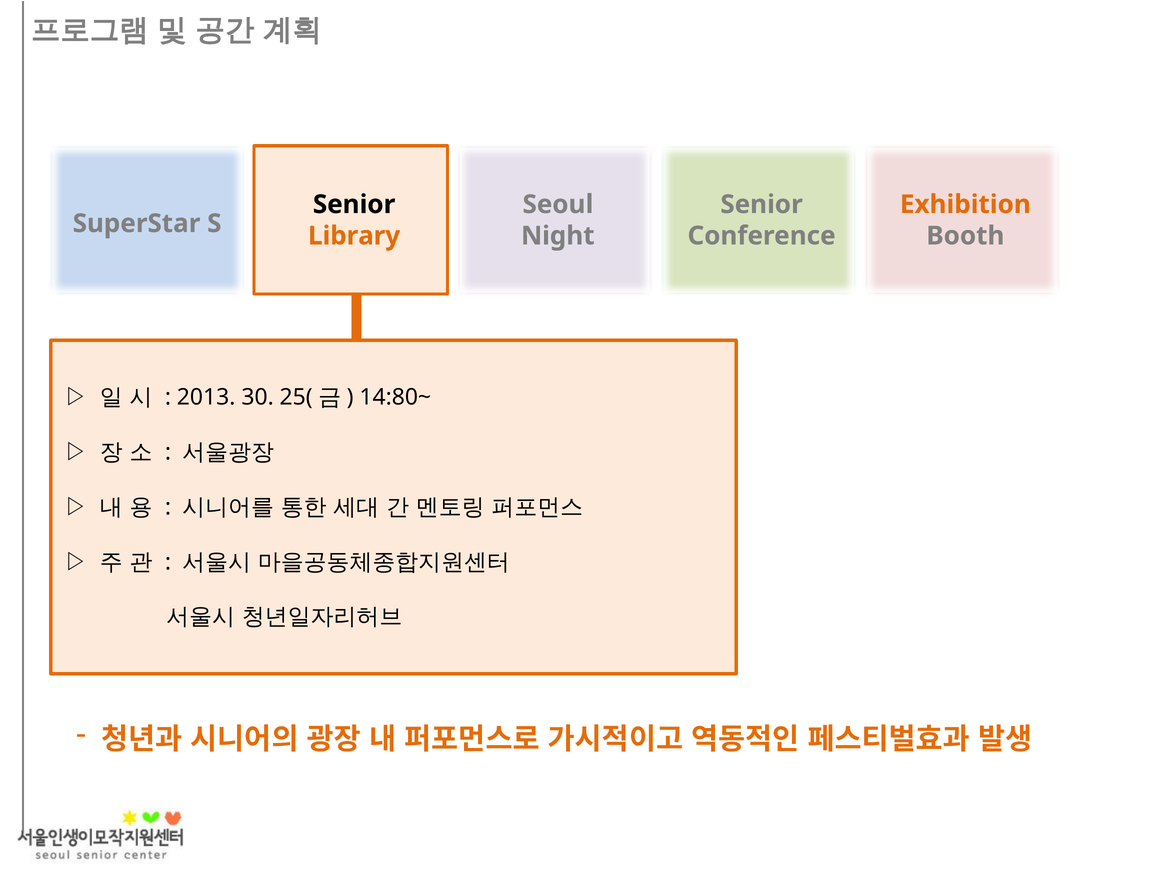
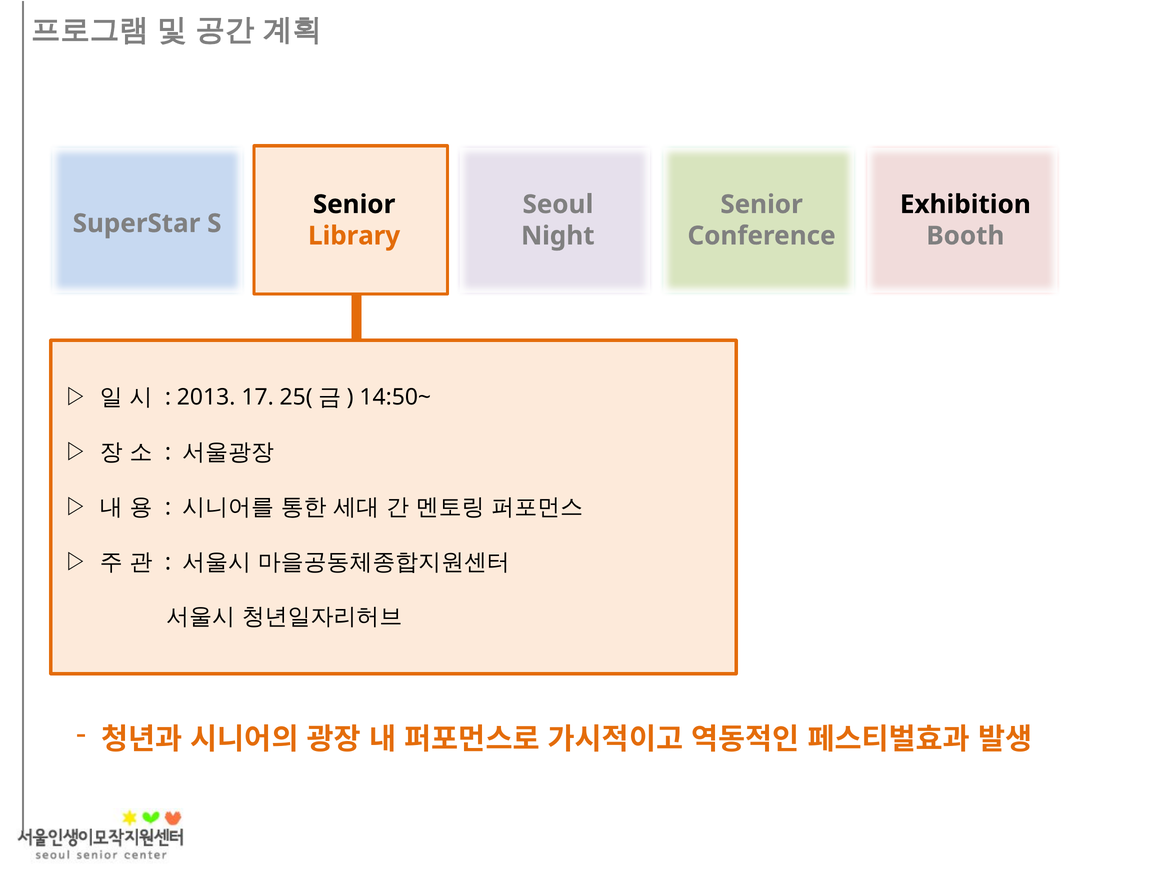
Exhibition colour: orange -> black (965, 204)
30: 30 -> 17 (258, 397)
14:80~: 14:80~ -> 14:50~ (395, 397)
